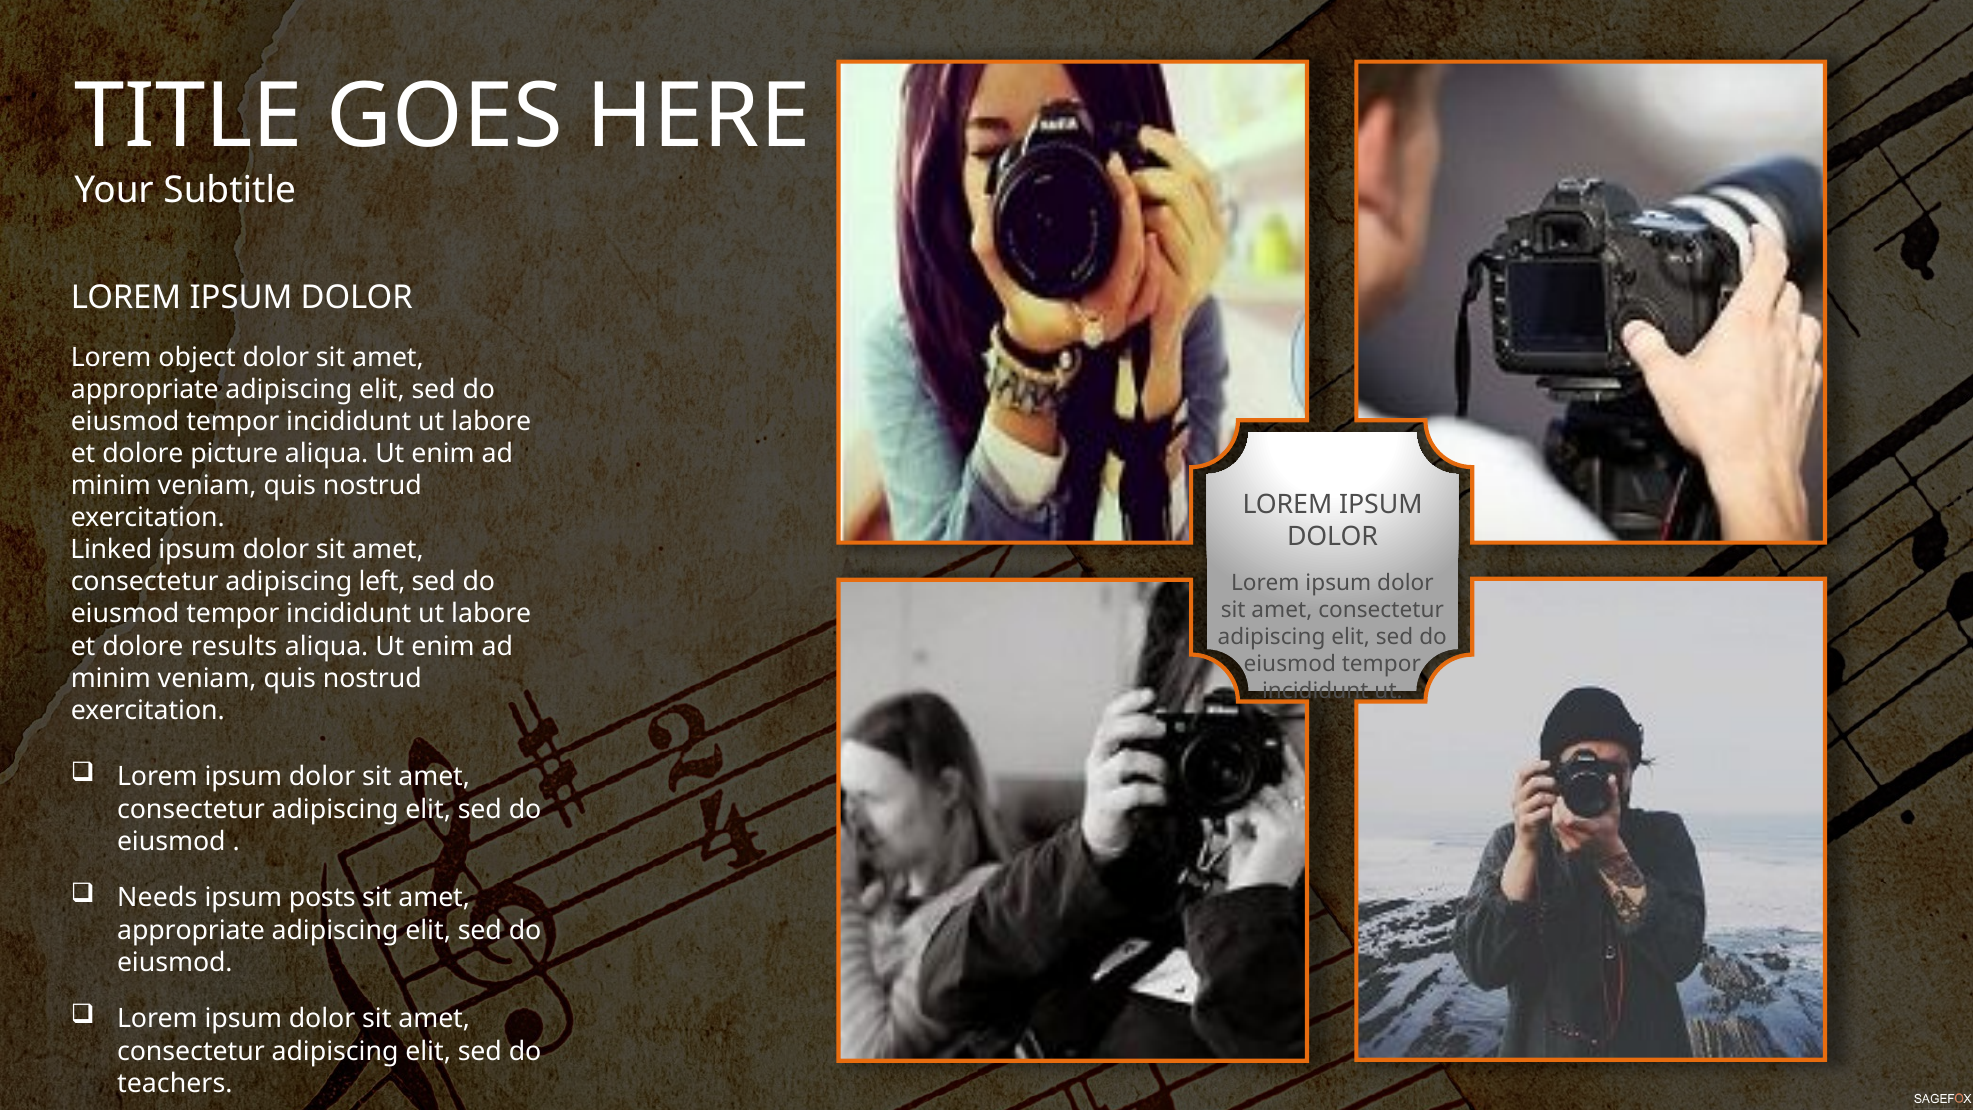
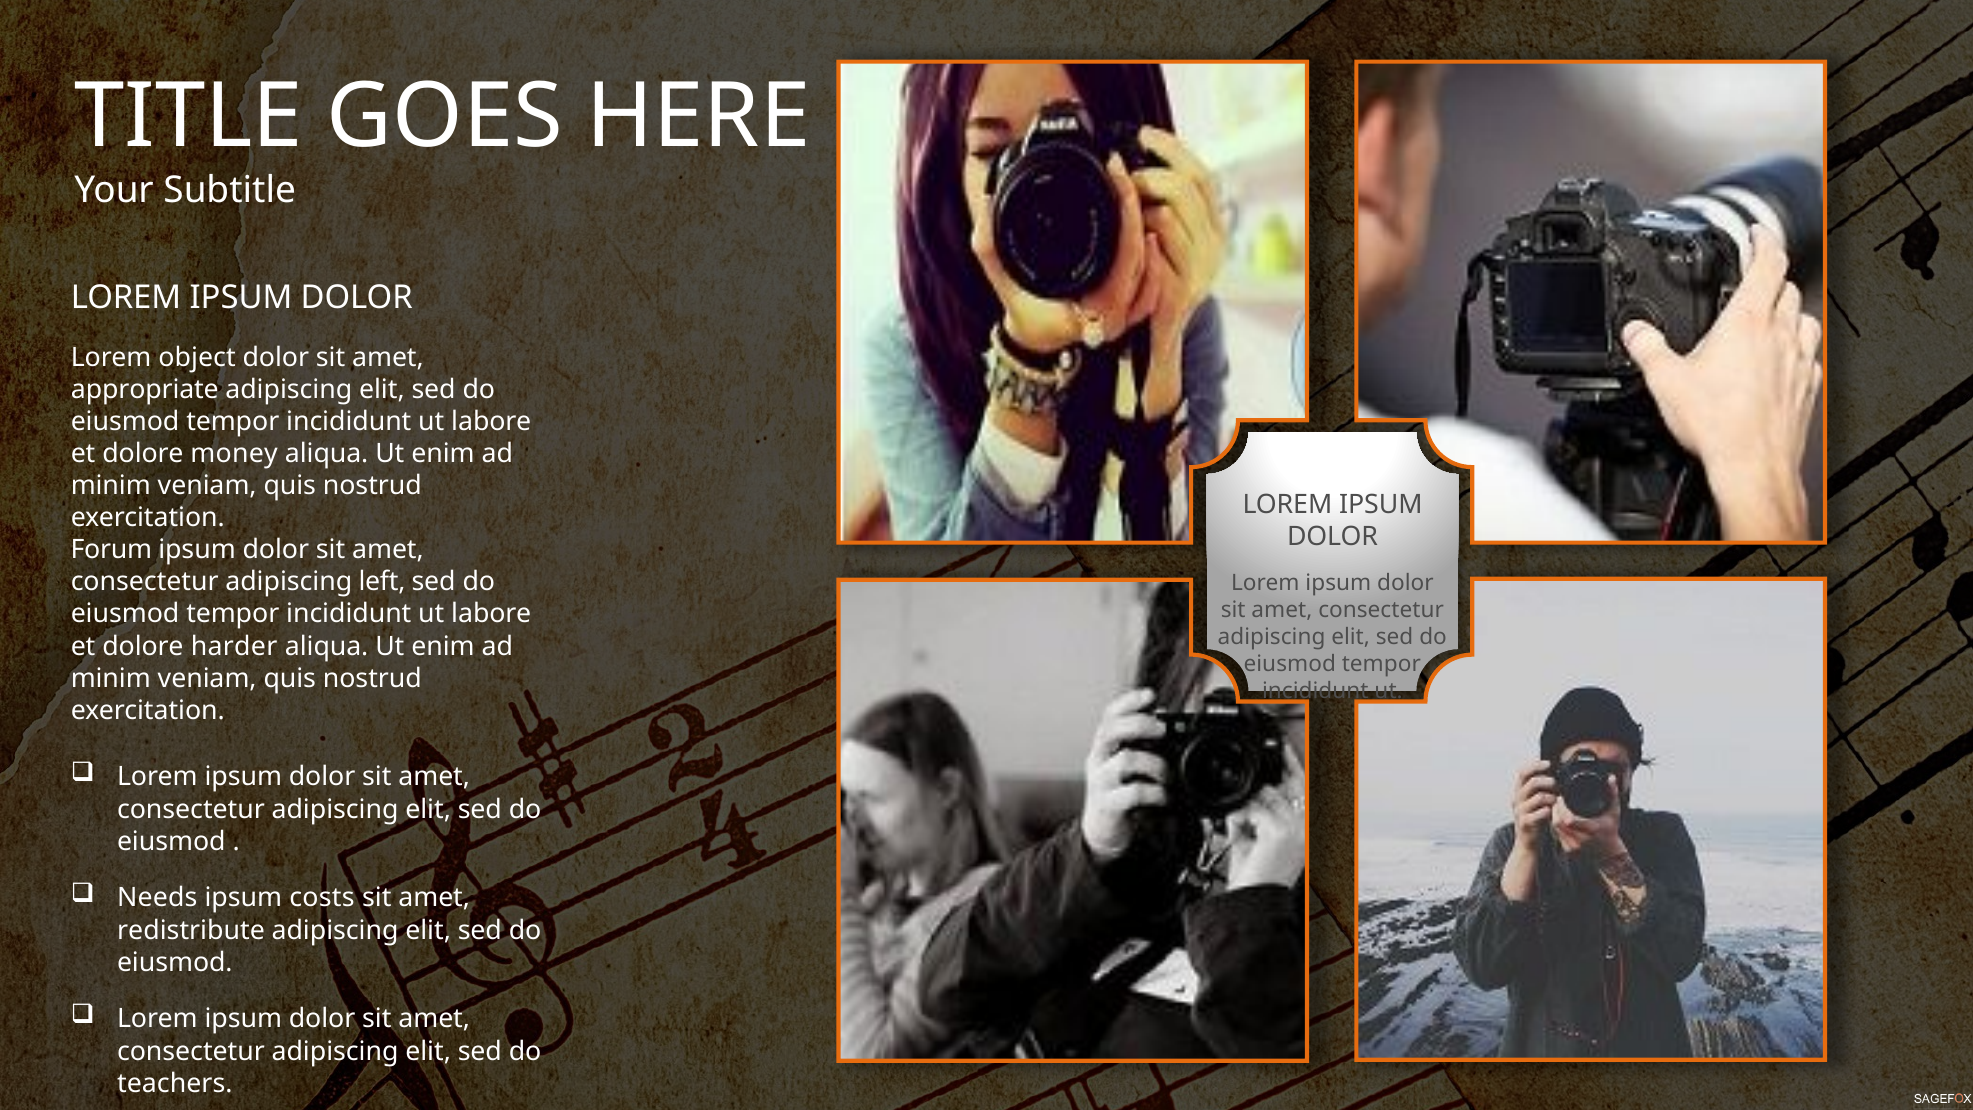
picture: picture -> money (234, 454)
Linked: Linked -> Forum (111, 550)
results: results -> harder (234, 646)
posts: posts -> costs (322, 898)
appropriate: appropriate -> redistribute (191, 930)
